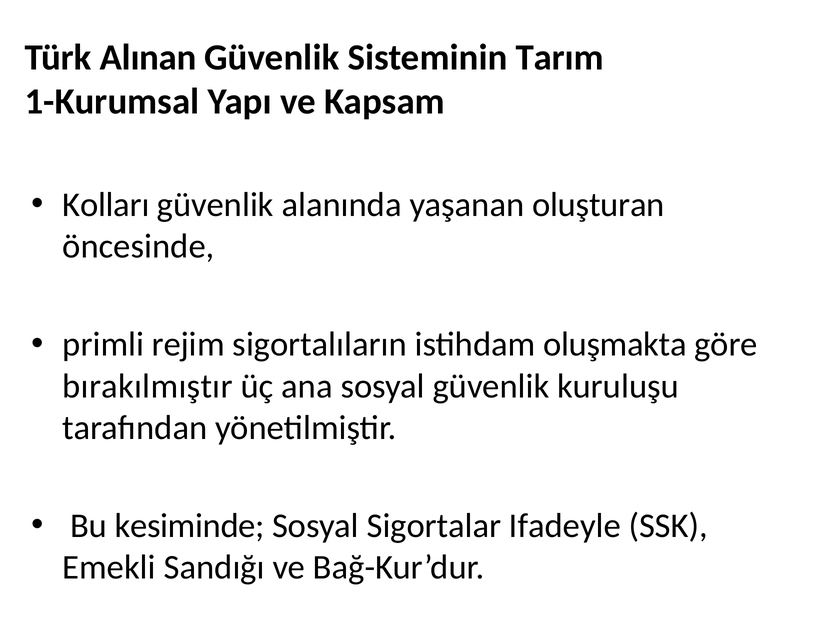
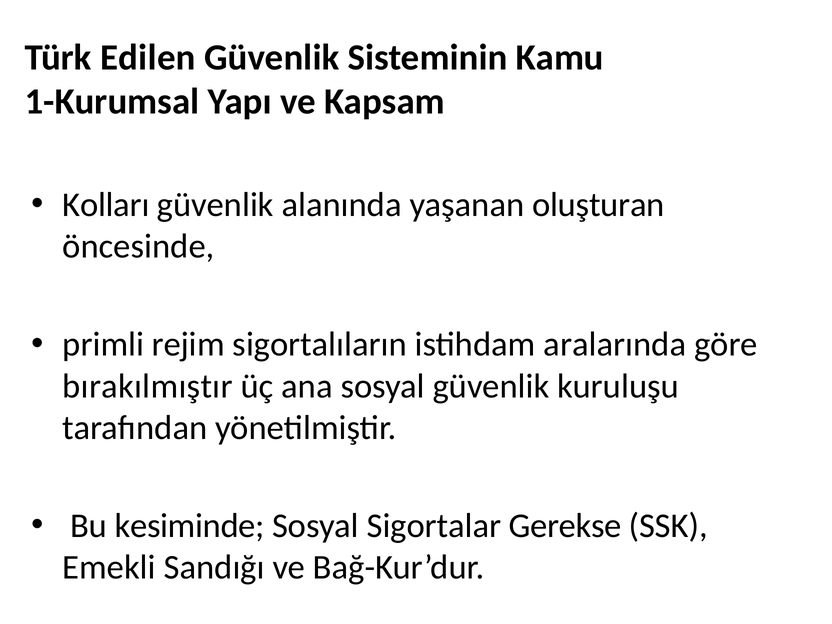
Alınan: Alınan -> Edilen (148, 57)
Tarım: Tarım -> Kamu (560, 57)
oluşmakta: oluşmakta -> aralarında (615, 345)
Ifadeyle: Ifadeyle -> Gerekse (565, 526)
